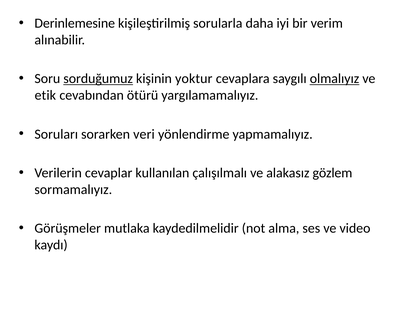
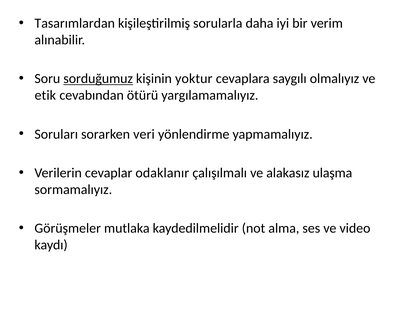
Derinlemesine: Derinlemesine -> Tasarımlardan (75, 23)
olmalıyız underline: present -> none (335, 79)
kullanılan: kullanılan -> odaklanır (162, 173)
gözlem: gözlem -> ulaşma (332, 173)
